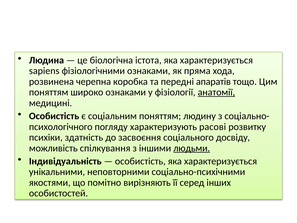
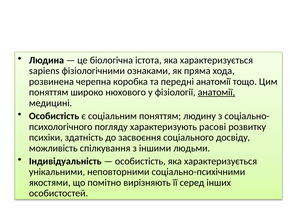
передні апаратів: апаратів -> анатомії (213, 81)
широко ознаками: ознаками -> нюхового (126, 92)
людьми underline: present -> none (192, 148)
